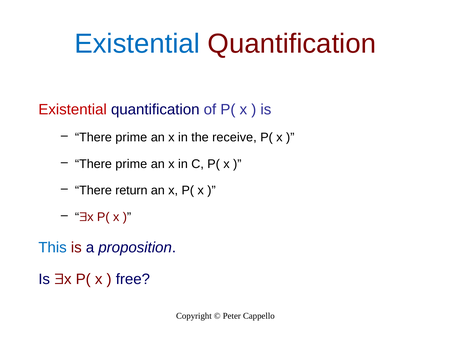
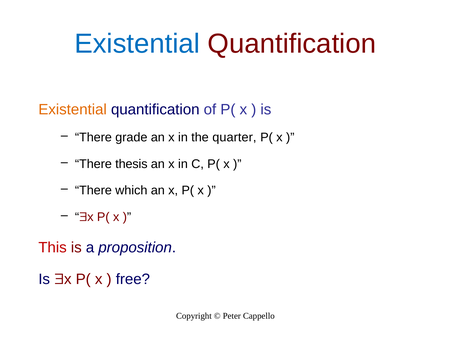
Existential colour: red -> orange (73, 110)
prime: prime -> grade (131, 137)
receive: receive -> quarter (234, 137)
prime: prime -> thesis (131, 164)
return: return -> which (131, 191)
This colour: blue -> red (53, 248)
